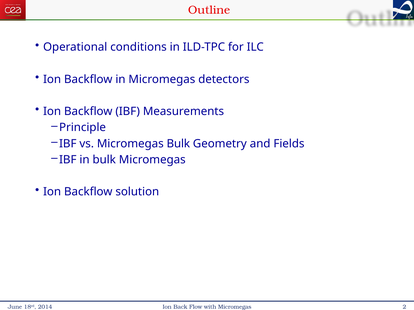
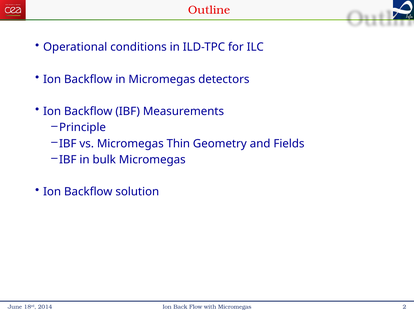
Micromegas Bulk: Bulk -> Thin (178, 144)
